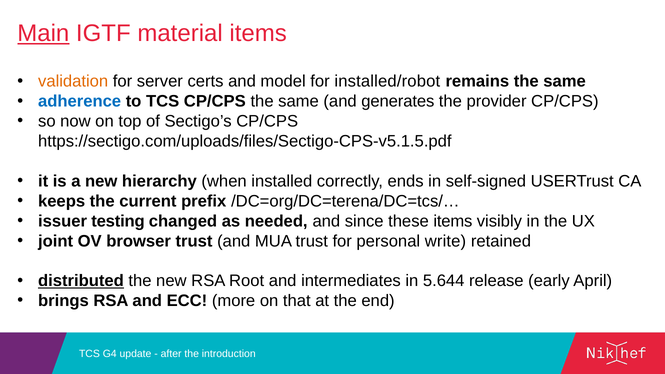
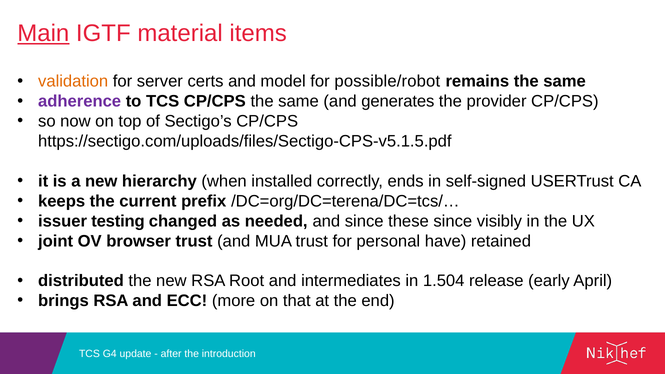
installed/robot: installed/robot -> possible/robot (387, 82)
adherence colour: blue -> purple (80, 101)
these items: items -> since (453, 221)
write: write -> have (446, 241)
distributed underline: present -> none (81, 281)
5.644: 5.644 -> 1.504 (444, 281)
